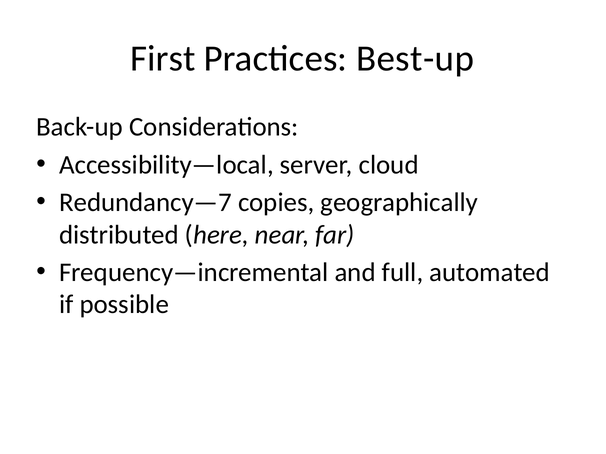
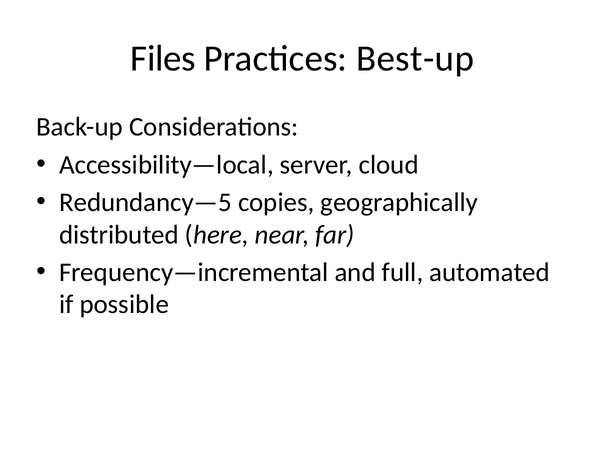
First: First -> Files (163, 59)
Redundancy—7: Redundancy—7 -> Redundancy—5 (146, 203)
